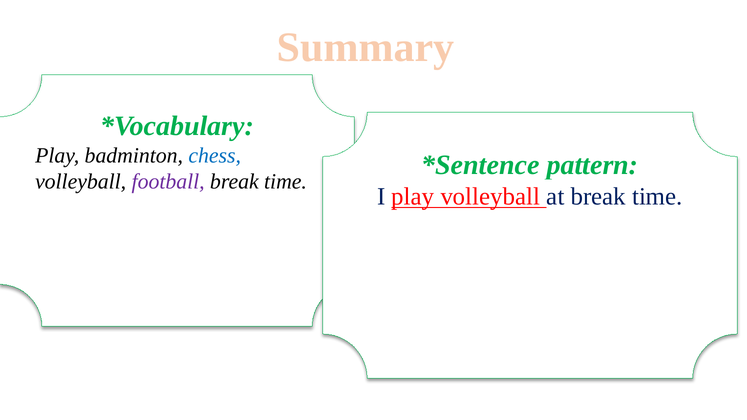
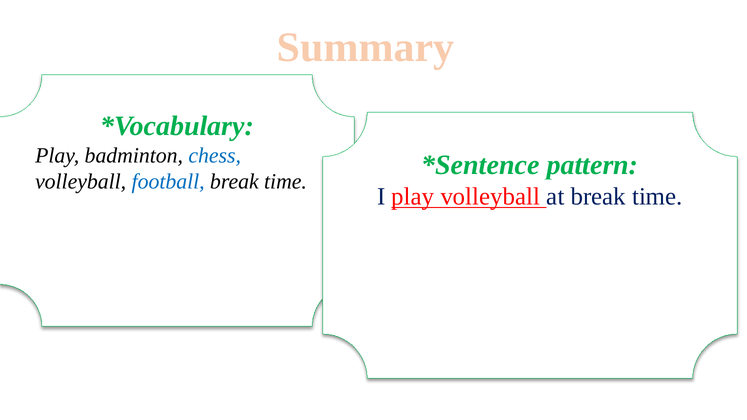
football colour: purple -> blue (168, 182)
